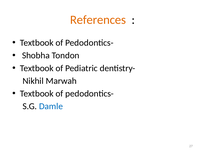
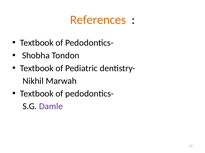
Damle colour: blue -> purple (51, 107)
